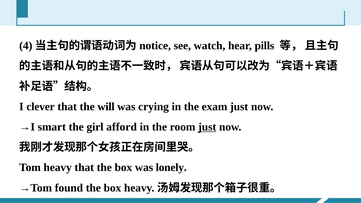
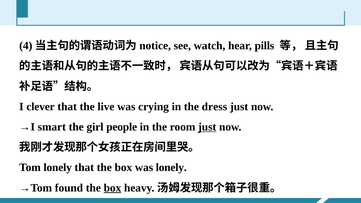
will: will -> live (106, 107)
exam: exam -> dress (214, 107)
afford: afford -> people (122, 127)
Tom heavy: heavy -> lonely (58, 168)
box underline: none -> present (112, 188)
